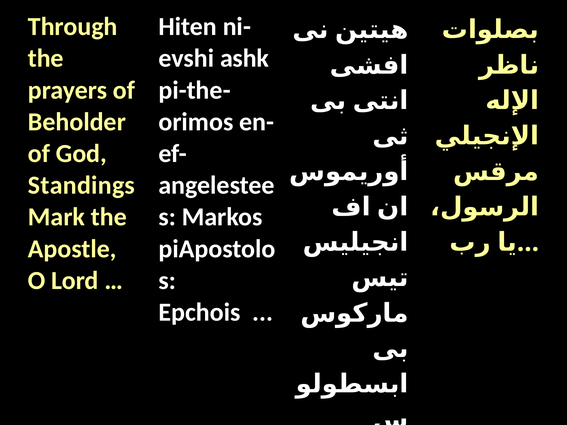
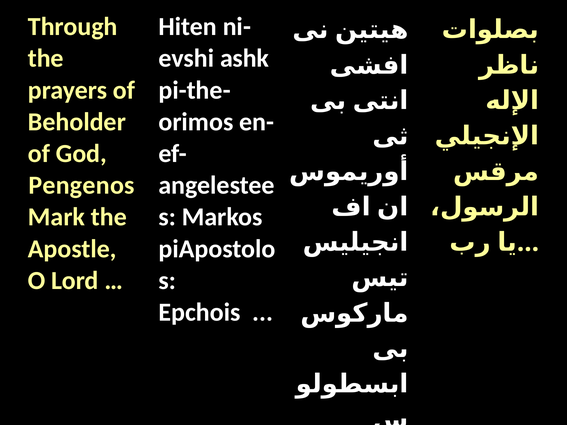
Standings: Standings -> Pengenos (81, 185)
